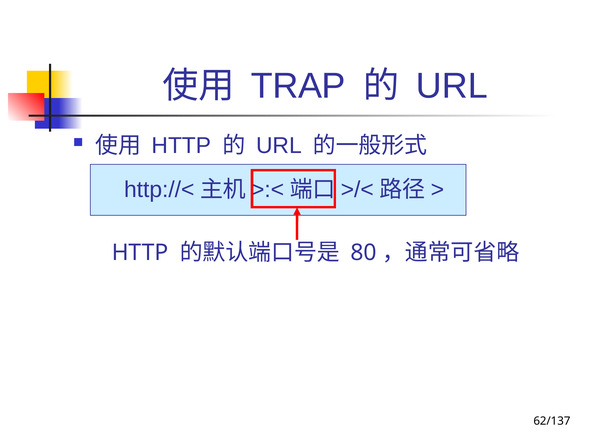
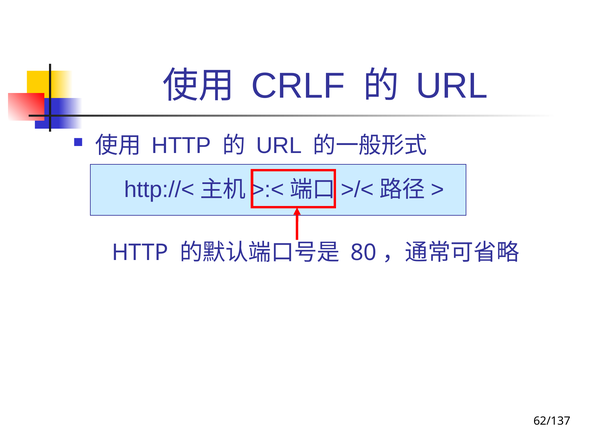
TRAP: TRAP -> CRLF (298, 86)
